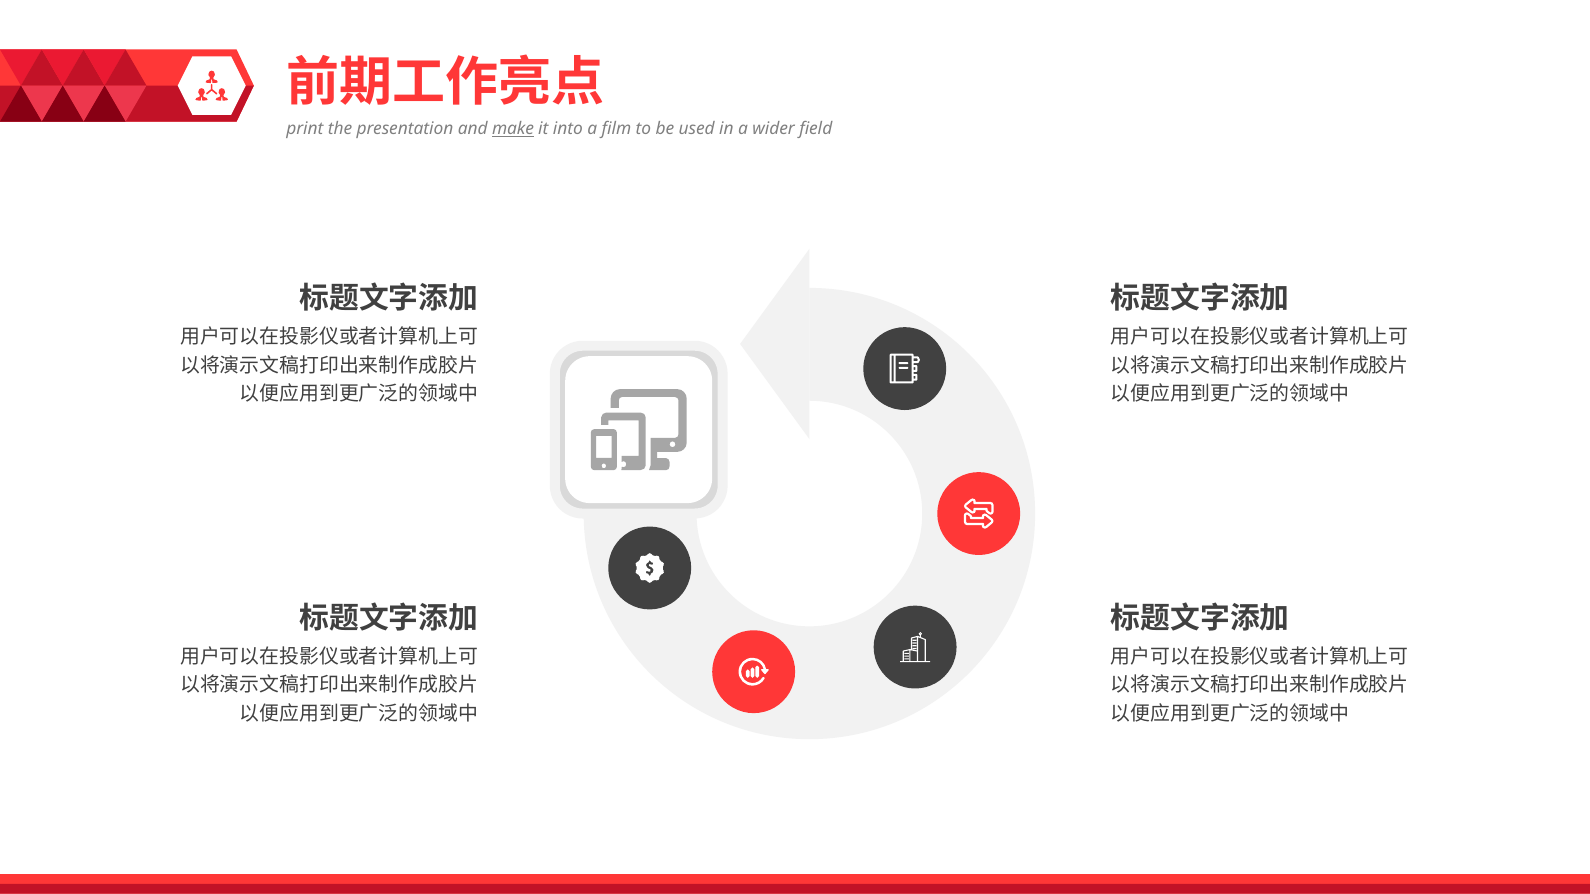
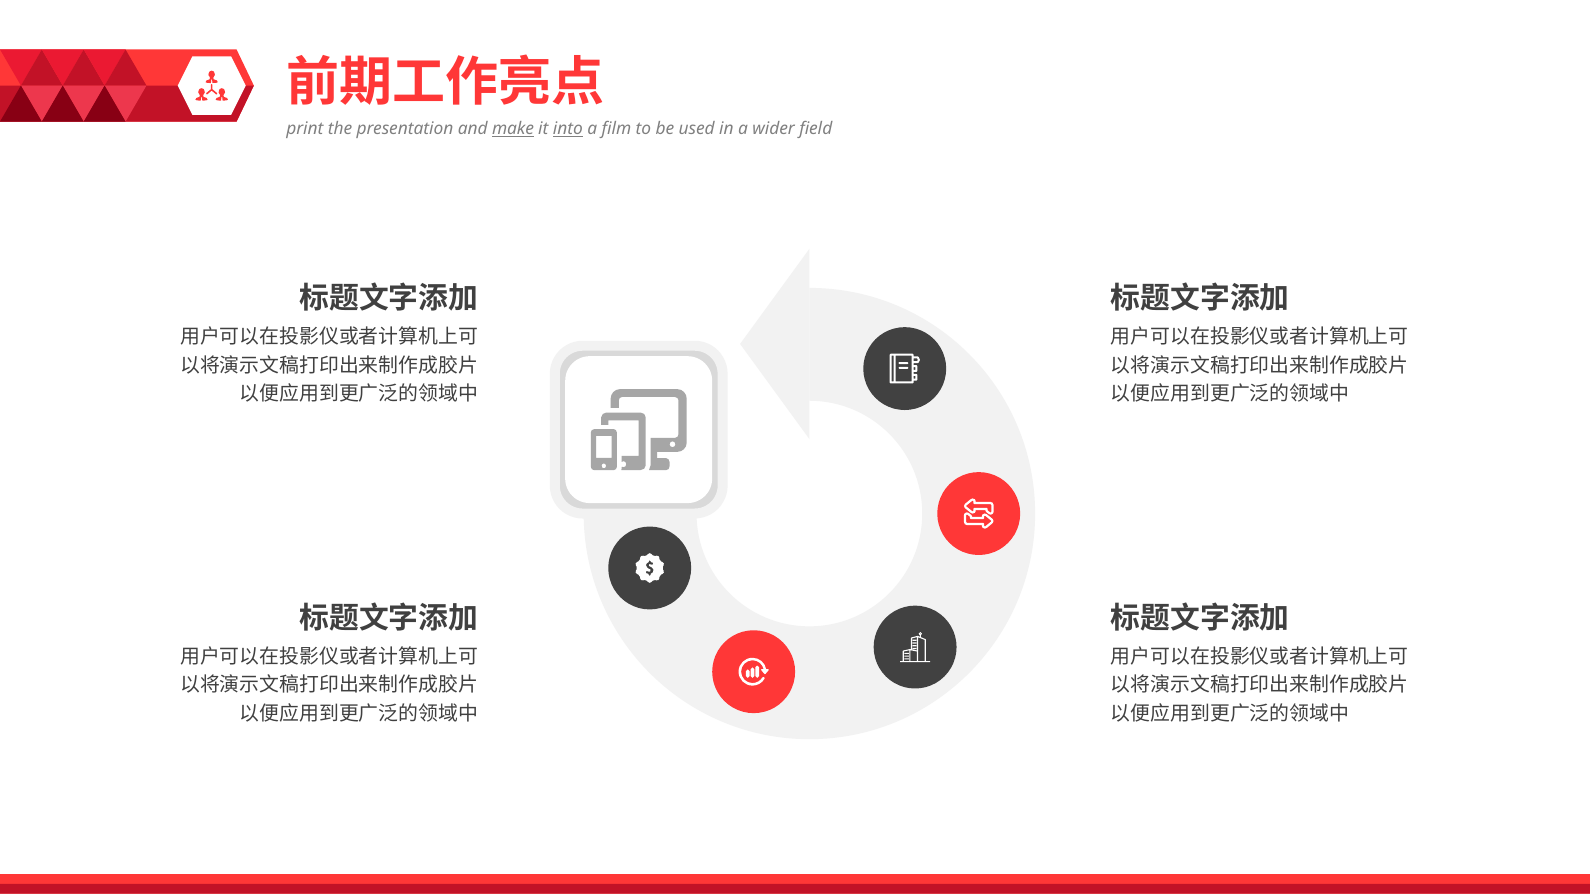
into underline: none -> present (568, 129)
